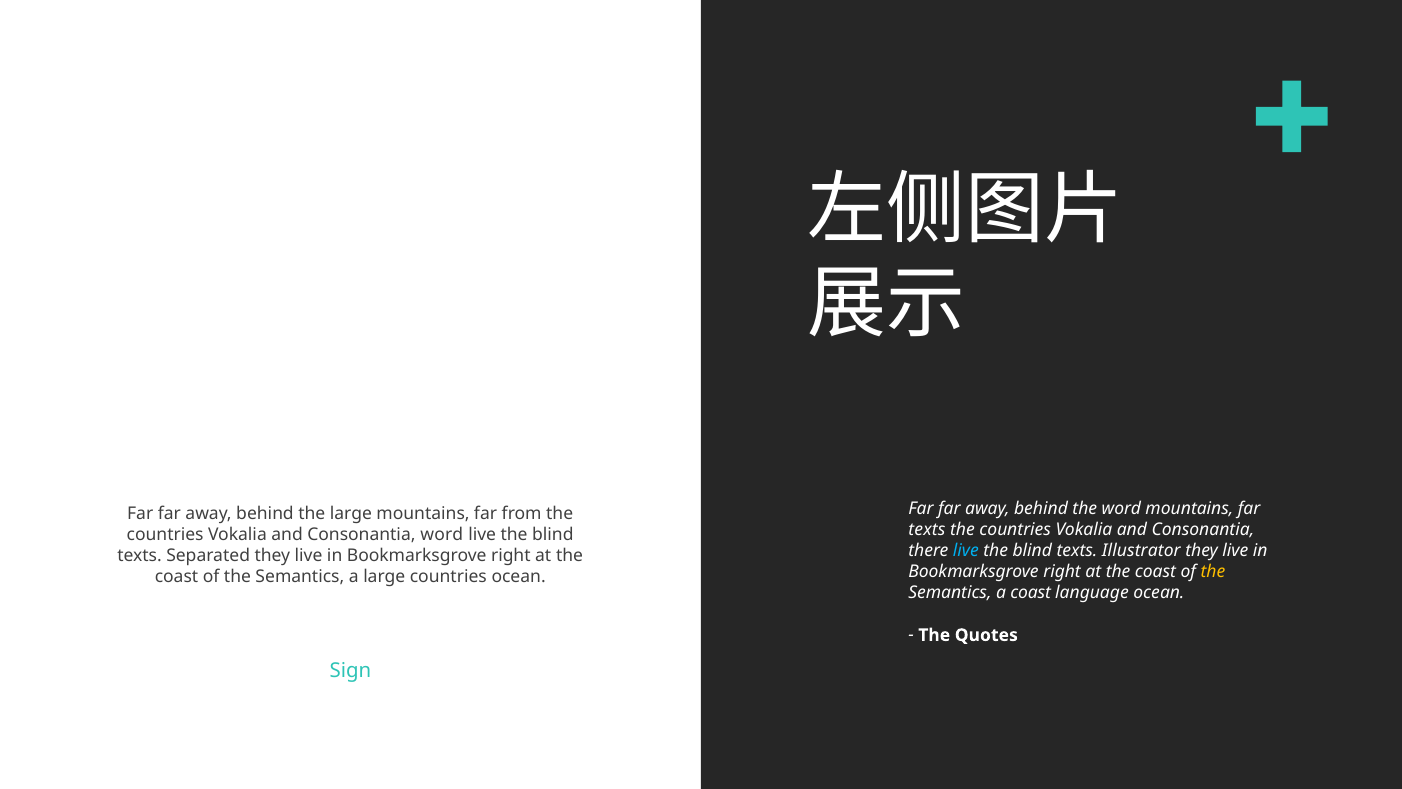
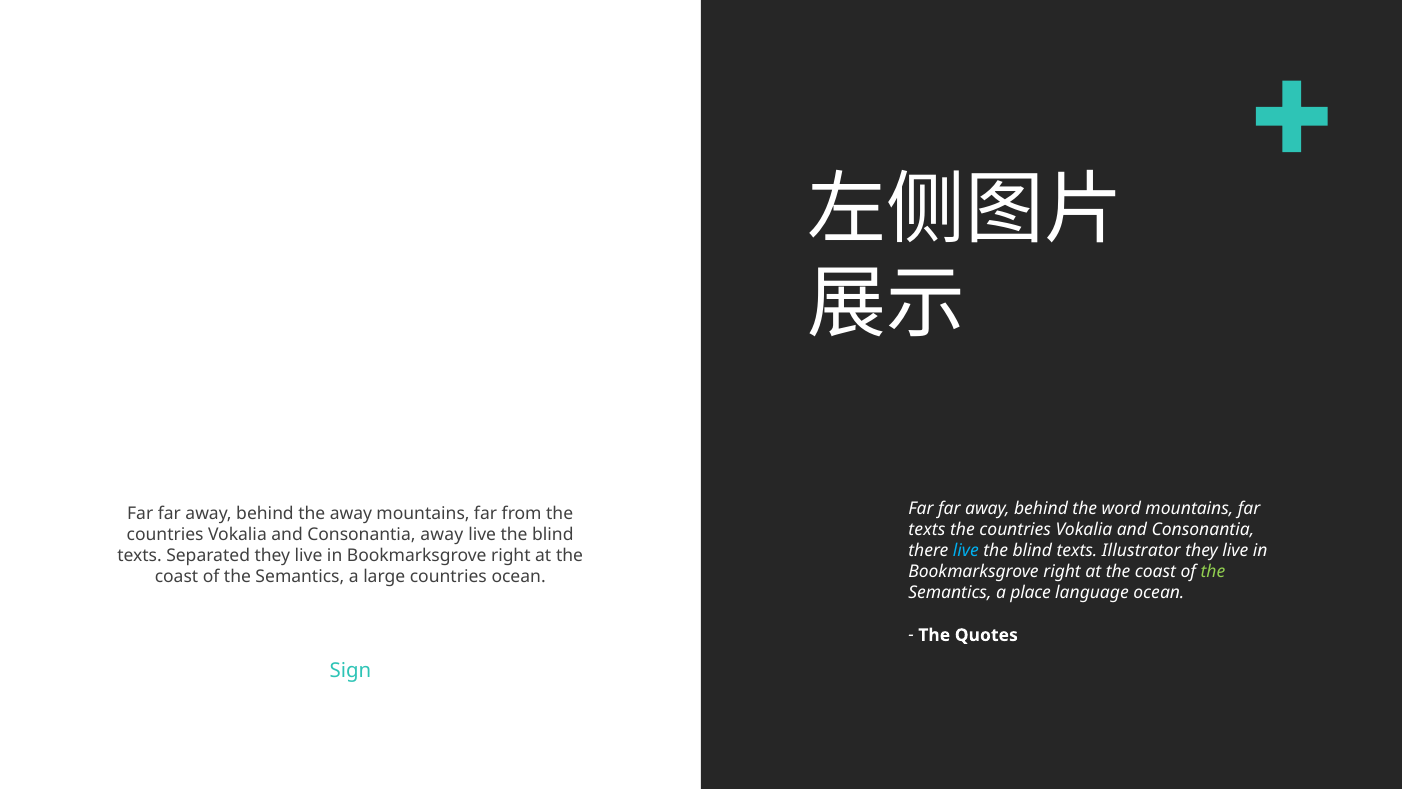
the large: large -> away (351, 513)
Consonantia word: word -> away (442, 534)
the colour: yellow -> light green (1213, 572)
a coast: coast -> place (1031, 593)
